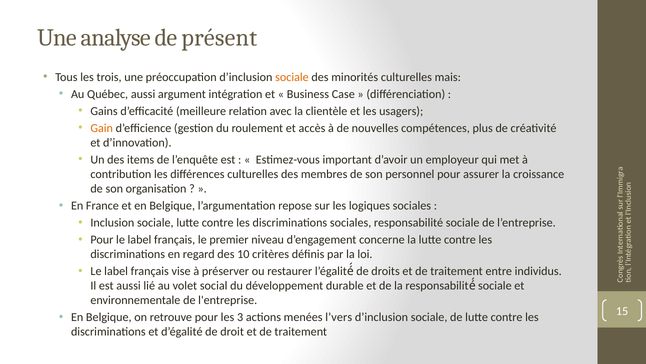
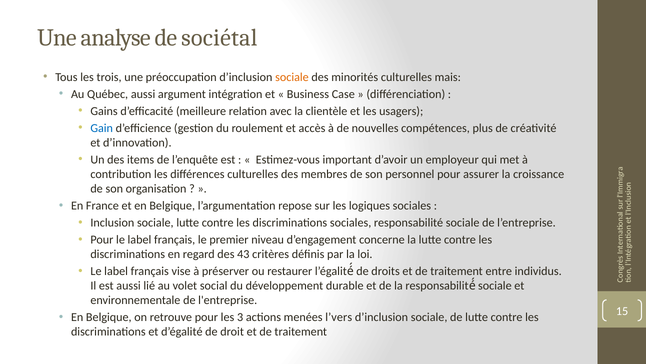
présent: présent -> sociétal (219, 38)
Gain colour: orange -> blue (102, 128)
10: 10 -> 43 (243, 254)
